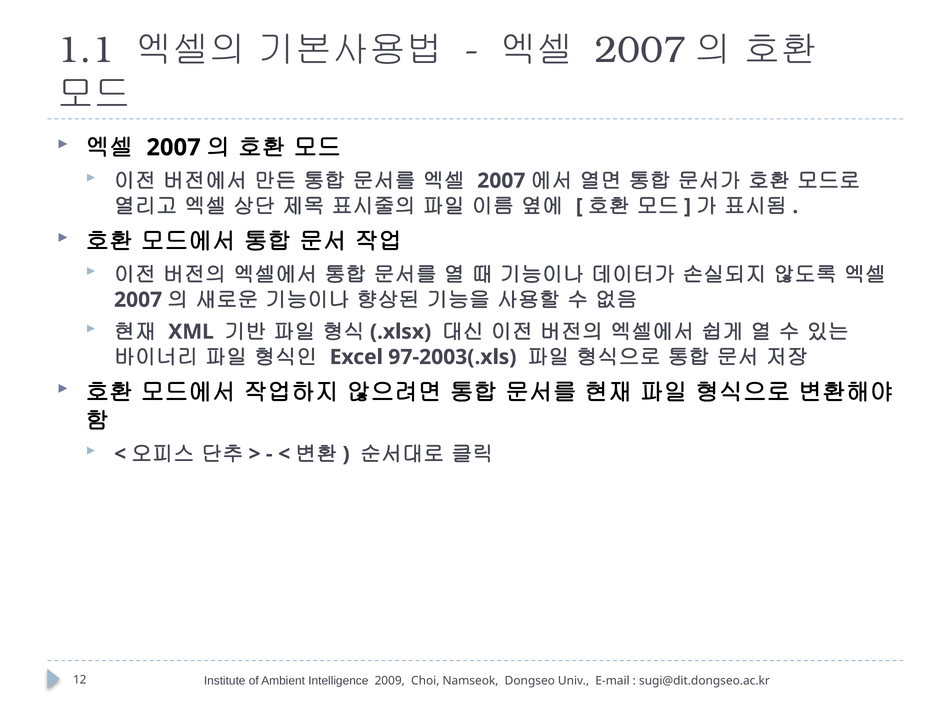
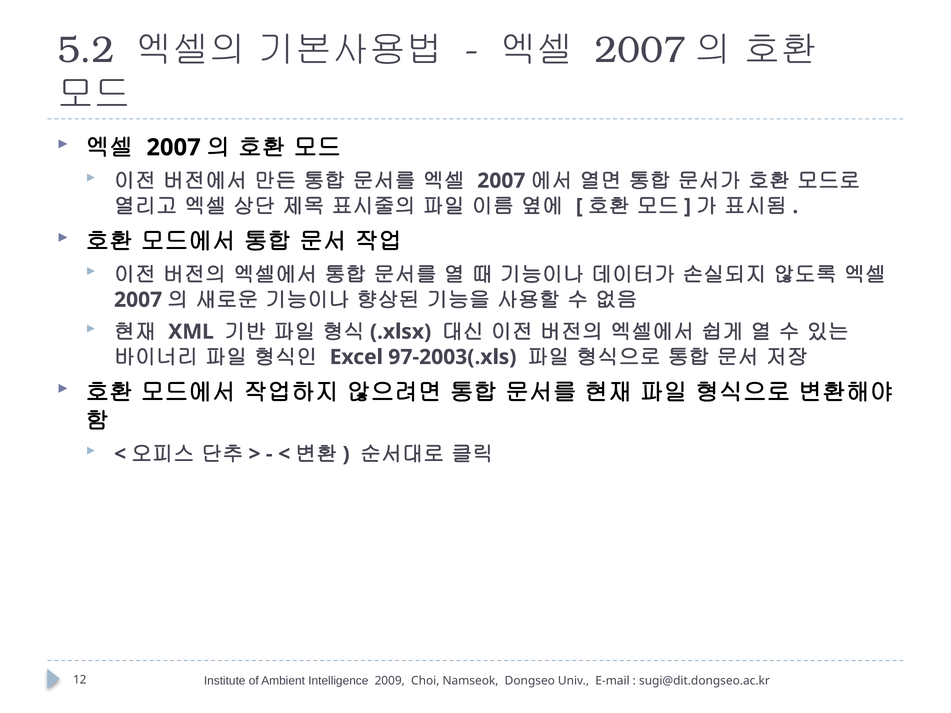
1.1: 1.1 -> 5.2 (86, 50)
